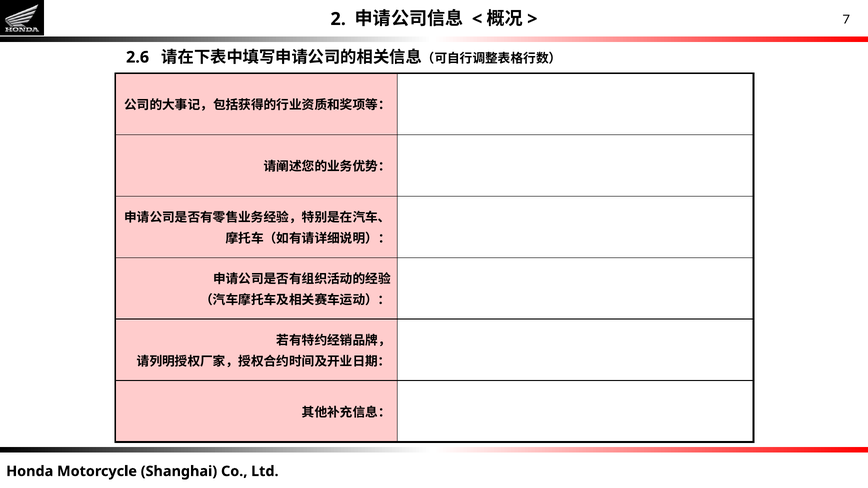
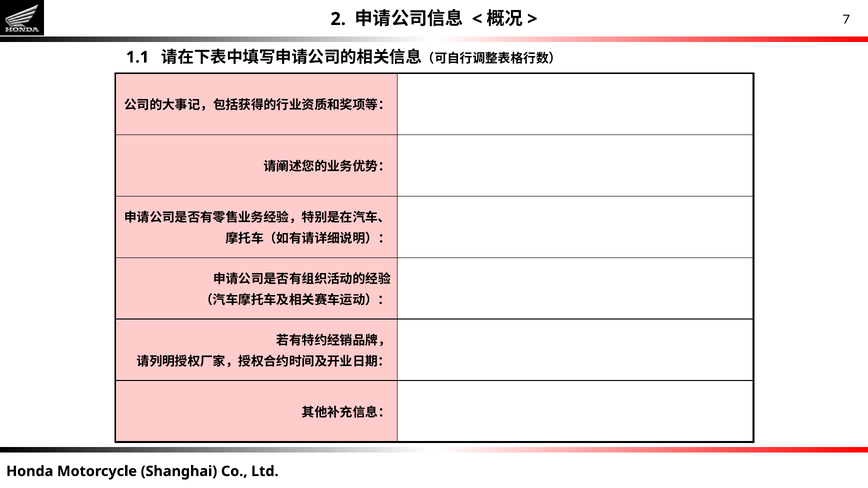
2.6: 2.6 -> 1.1 (138, 57)
